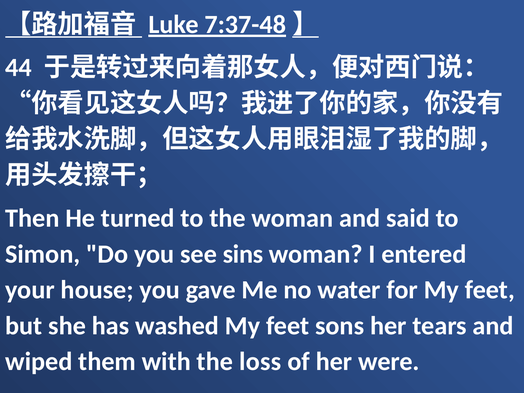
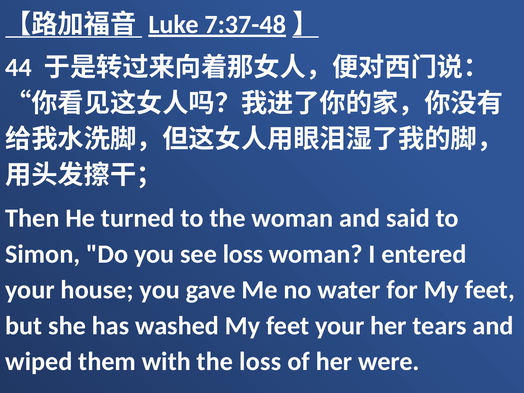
see sins: sins -> loss (243, 254)
feet sons: sons -> your (340, 326)
